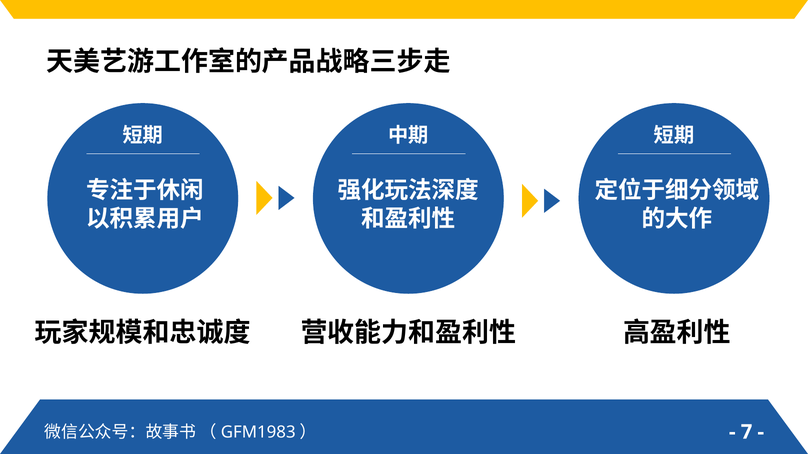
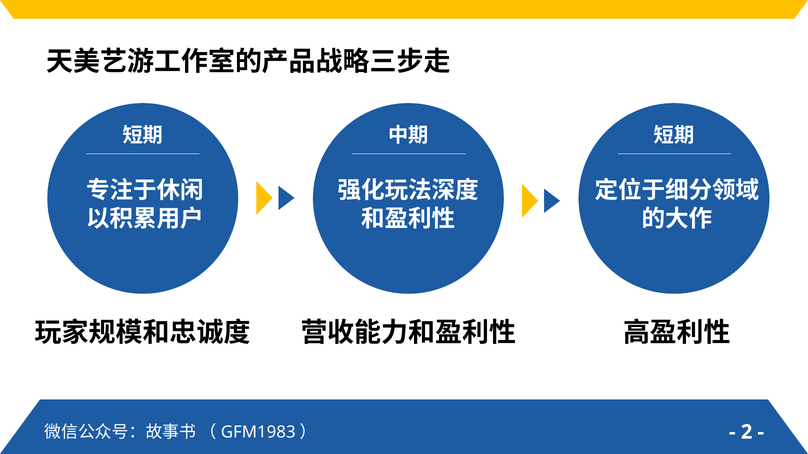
7: 7 -> 2 (747, 432)
